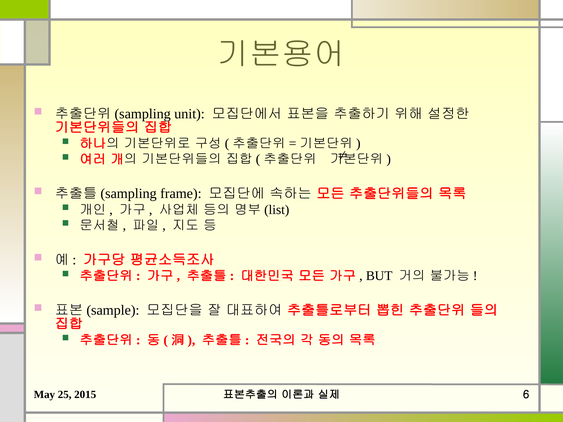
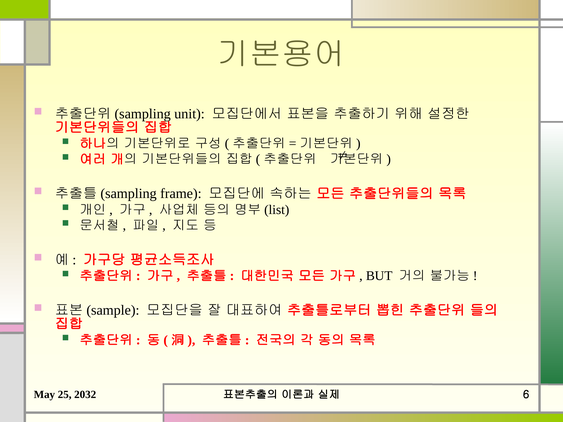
2015: 2015 -> 2032 (85, 395)
